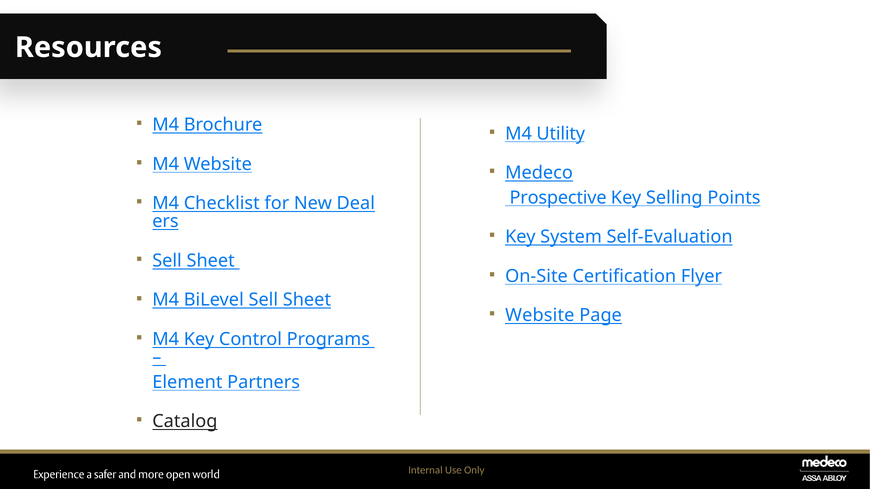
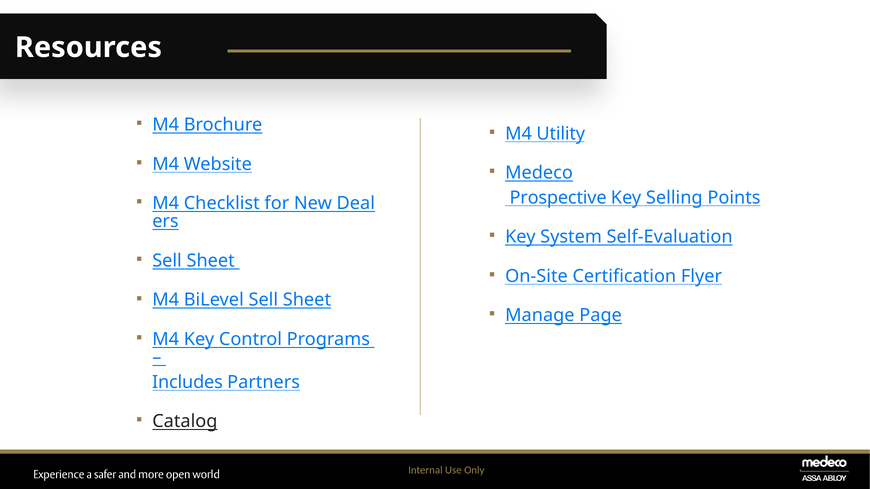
Website: Website -> Manage (540, 316)
Element: Element -> Includes (187, 382)
